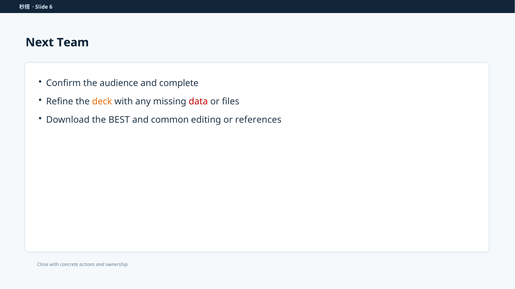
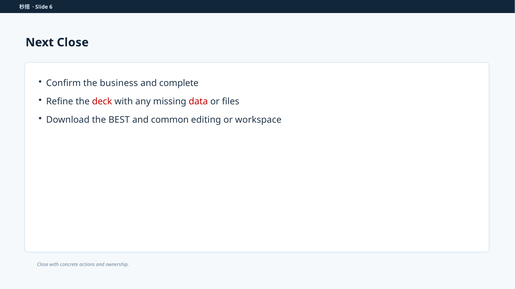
Next Team: Team -> Close (73, 43)
audience: audience -> business (119, 83)
deck colour: orange -> red (102, 102)
references: references -> workspace (258, 120)
